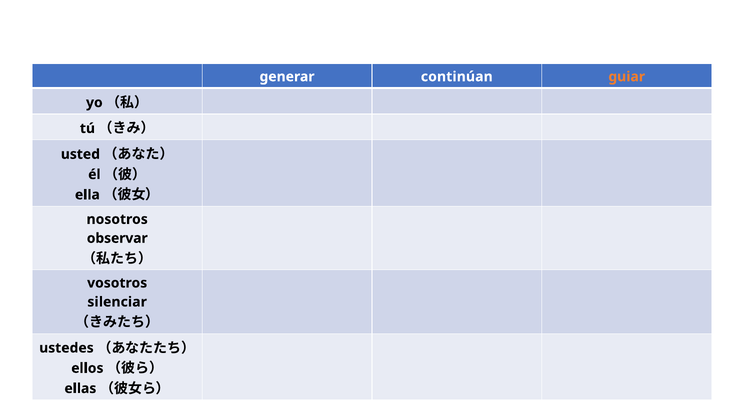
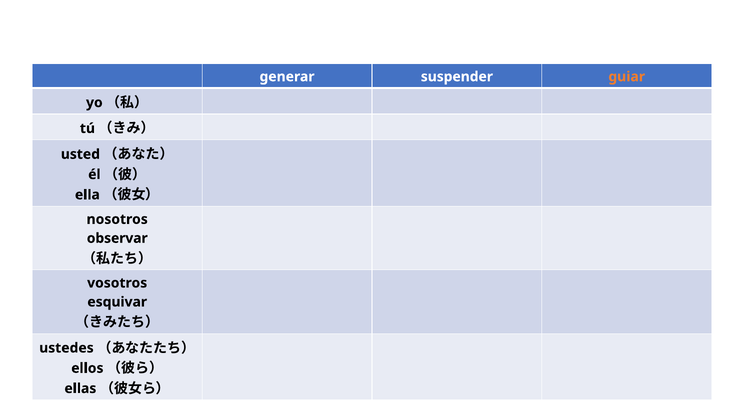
continúan: continúan -> suspender (457, 77)
silenciar: silenciar -> esquivar (117, 302)
